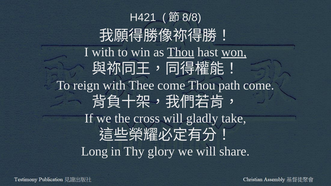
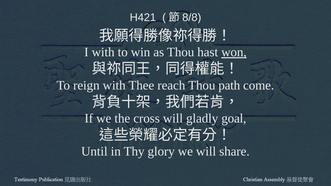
Thou underline: present -> none (181, 52)
Thee come: come -> reach (171, 85)
take: take -> goal (234, 119)
Long: Long -> Until (94, 152)
